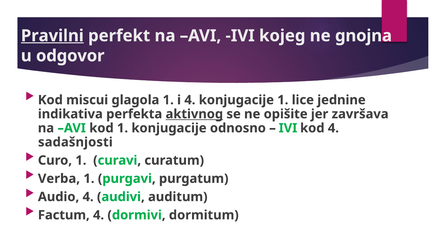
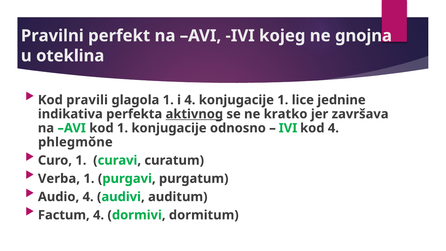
Pravilni underline: present -> none (52, 36)
odgovor: odgovor -> oteklina (70, 56)
miscui: miscui -> pravili (87, 100)
opišite: opišite -> kratko (286, 114)
sadašnjosti: sadašnjosti -> phlegmŏne (75, 142)
